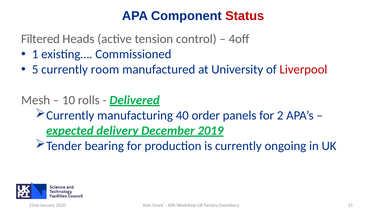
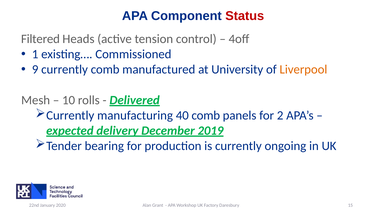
5: 5 -> 9 (35, 69)
currently room: room -> comb (105, 69)
Liverpool colour: red -> orange (303, 69)
40 order: order -> comb (206, 115)
